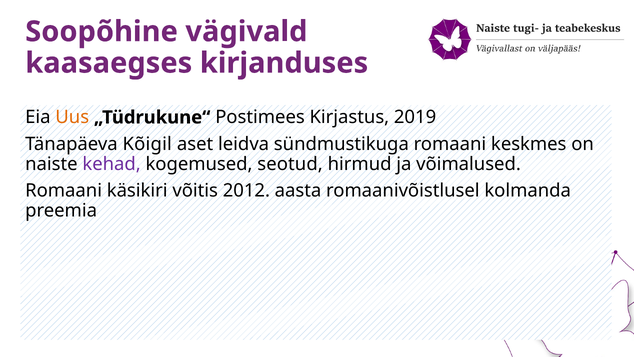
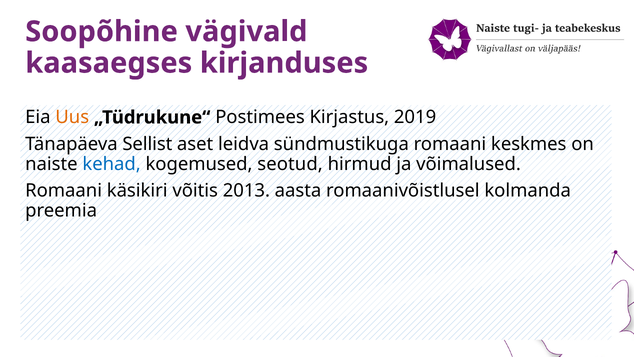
Kõigil: Kõigil -> Sellist (147, 144)
kehad colour: purple -> blue (112, 164)
2012: 2012 -> 2013 (246, 190)
